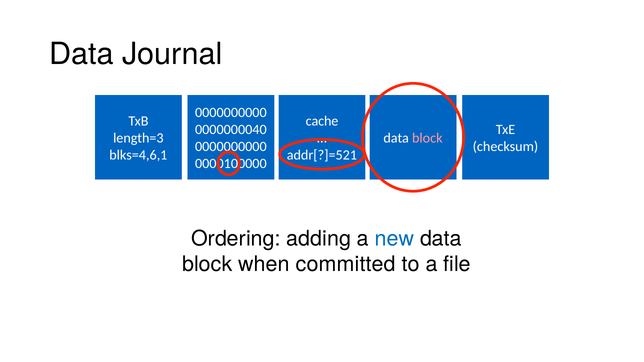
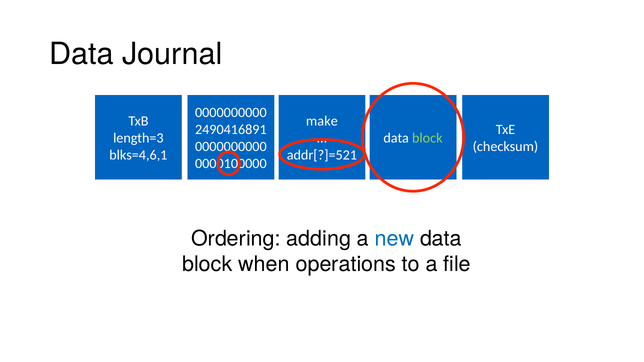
cache: cache -> make (322, 121)
0000000040: 0000000040 -> 2490416891 (231, 130)
block colour: pink -> light green (427, 138)
committed: committed -> operations (346, 264)
